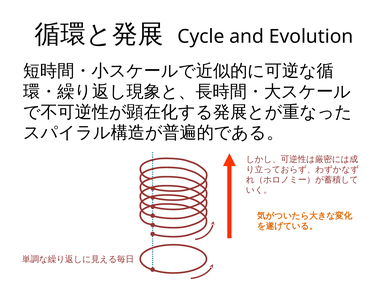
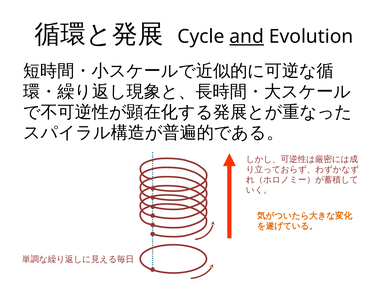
and underline: none -> present (247, 36)
